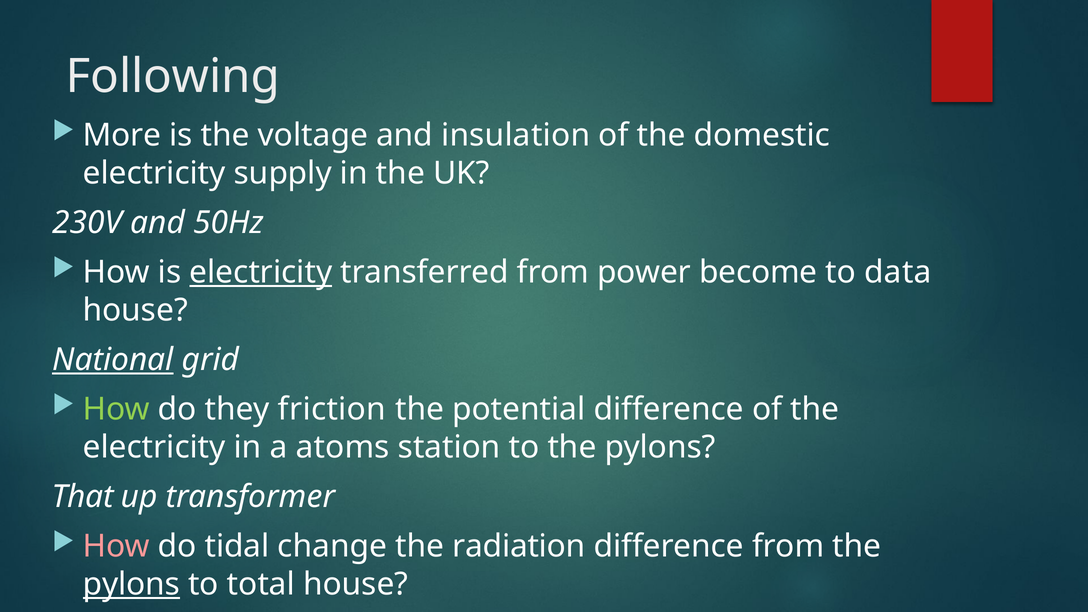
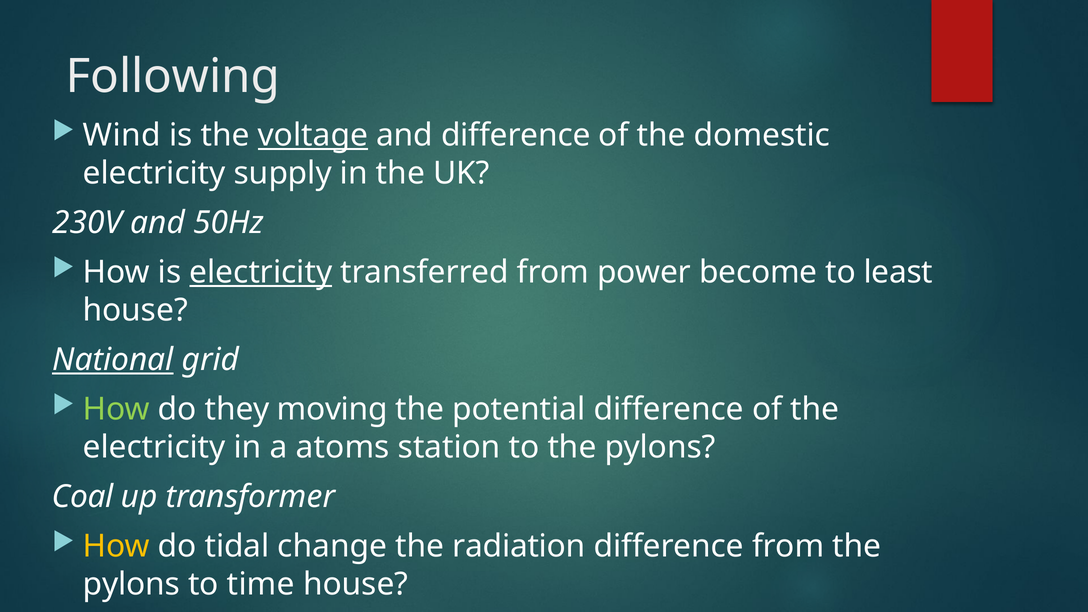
More: More -> Wind (122, 135)
voltage underline: none -> present (313, 135)
and insulation: insulation -> difference (516, 135)
data: data -> least (898, 272)
friction: friction -> moving (332, 409)
That: That -> Coal (83, 497)
How colour: pink -> yellow (116, 546)
pylons underline: present -> none (131, 584)
total: total -> time (261, 584)
